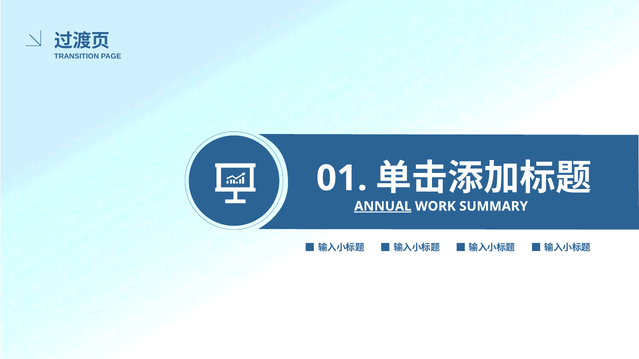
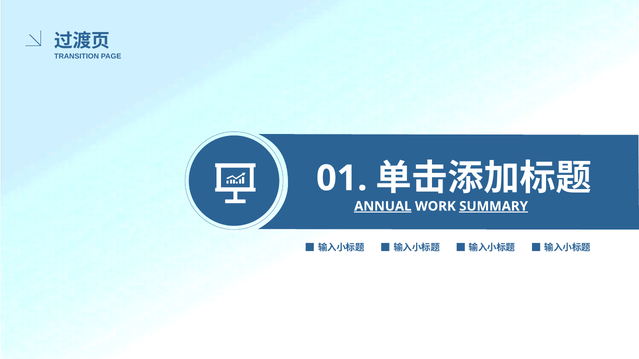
SUMMARY underline: none -> present (494, 207)
